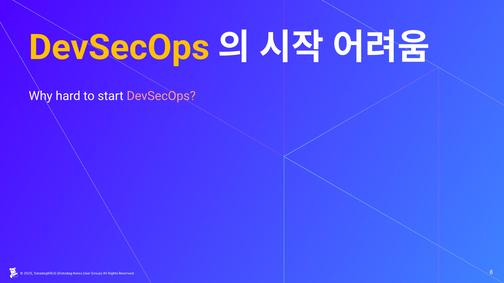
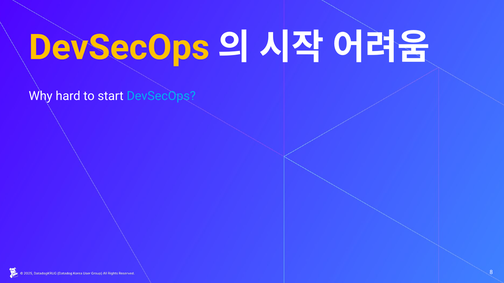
DevSecOps colour: pink -> light blue (161, 96)
